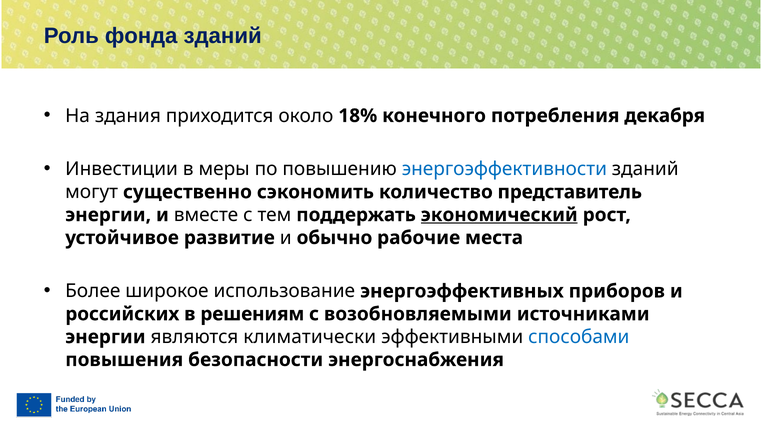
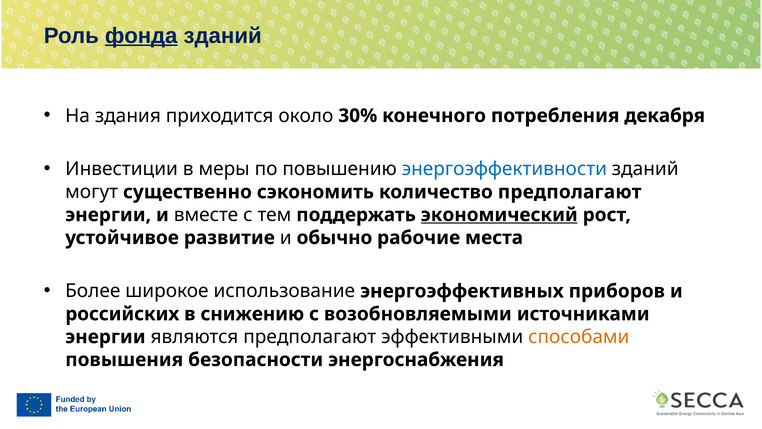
фонда underline: none -> present (141, 36)
18%: 18% -> 30% (358, 116)
количество представитель: представитель -> предполагают (570, 192)
решениям: решениям -> снижению (252, 314)
являются климатически: климатически -> предполагают (310, 337)
способами colour: blue -> orange (579, 337)
